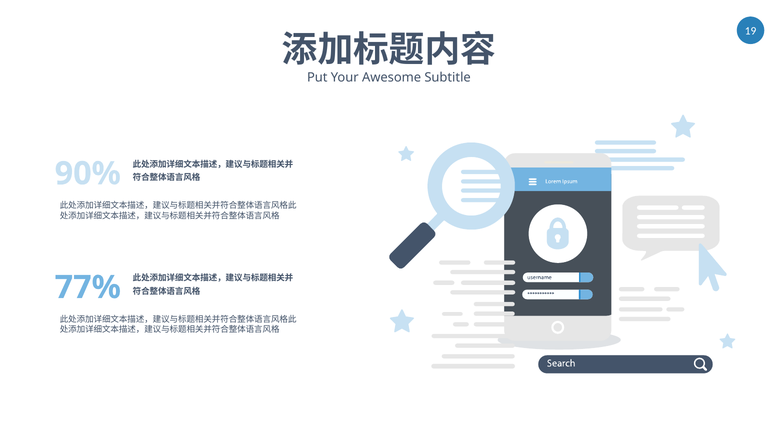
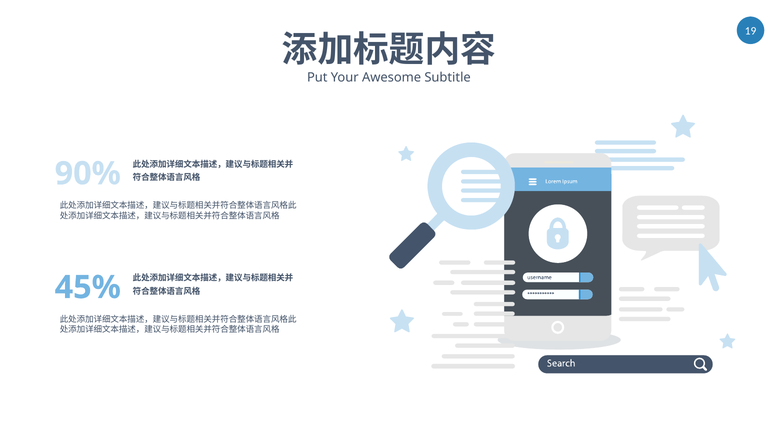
77%: 77% -> 45% (88, 288)
